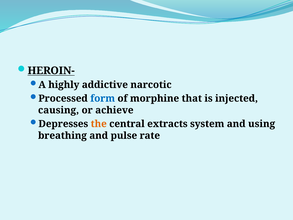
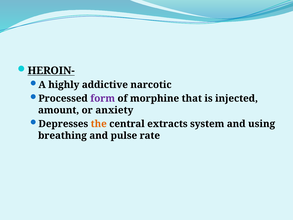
form colour: blue -> purple (103, 98)
causing: causing -> amount (59, 110)
achieve: achieve -> anxiety (114, 110)
